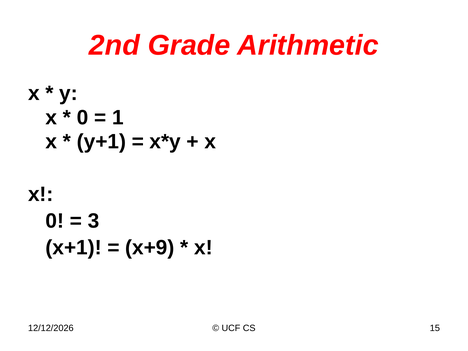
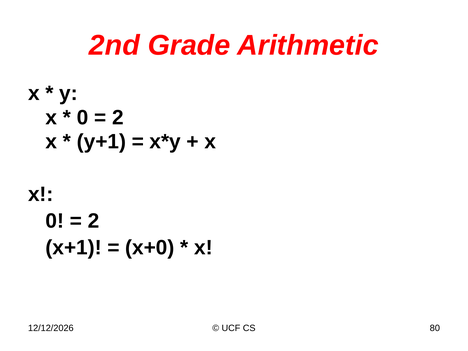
1: 1 -> 2 (118, 117)
3: 3 -> 2 (94, 221)
x+9: x+9 -> x+0 (150, 248)
15: 15 -> 80 (435, 328)
